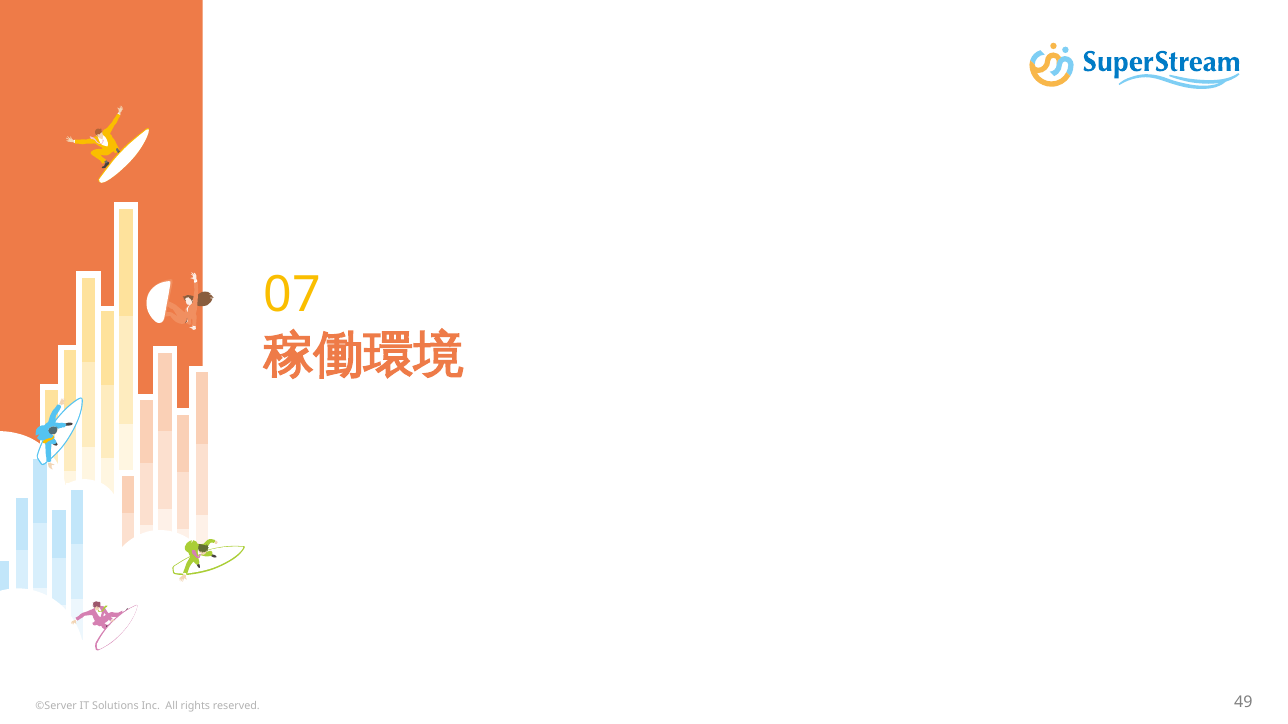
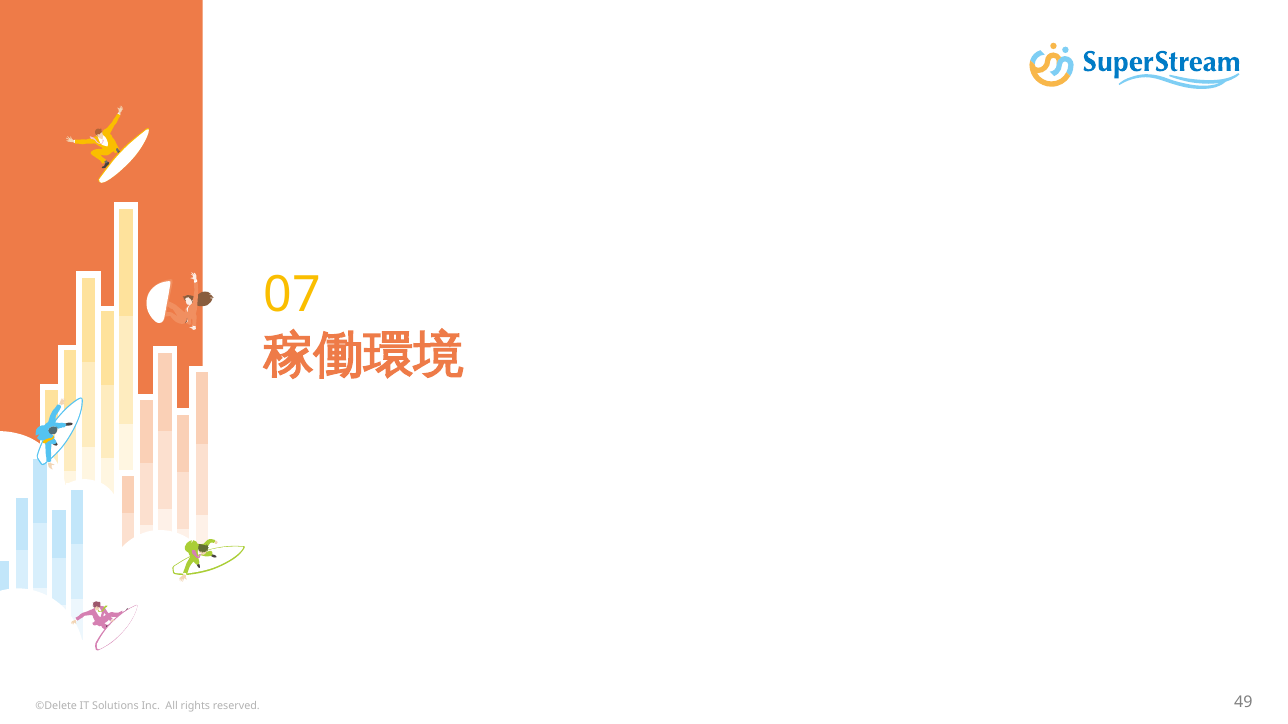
©Server: ©Server -> ©Delete (56, 706)
